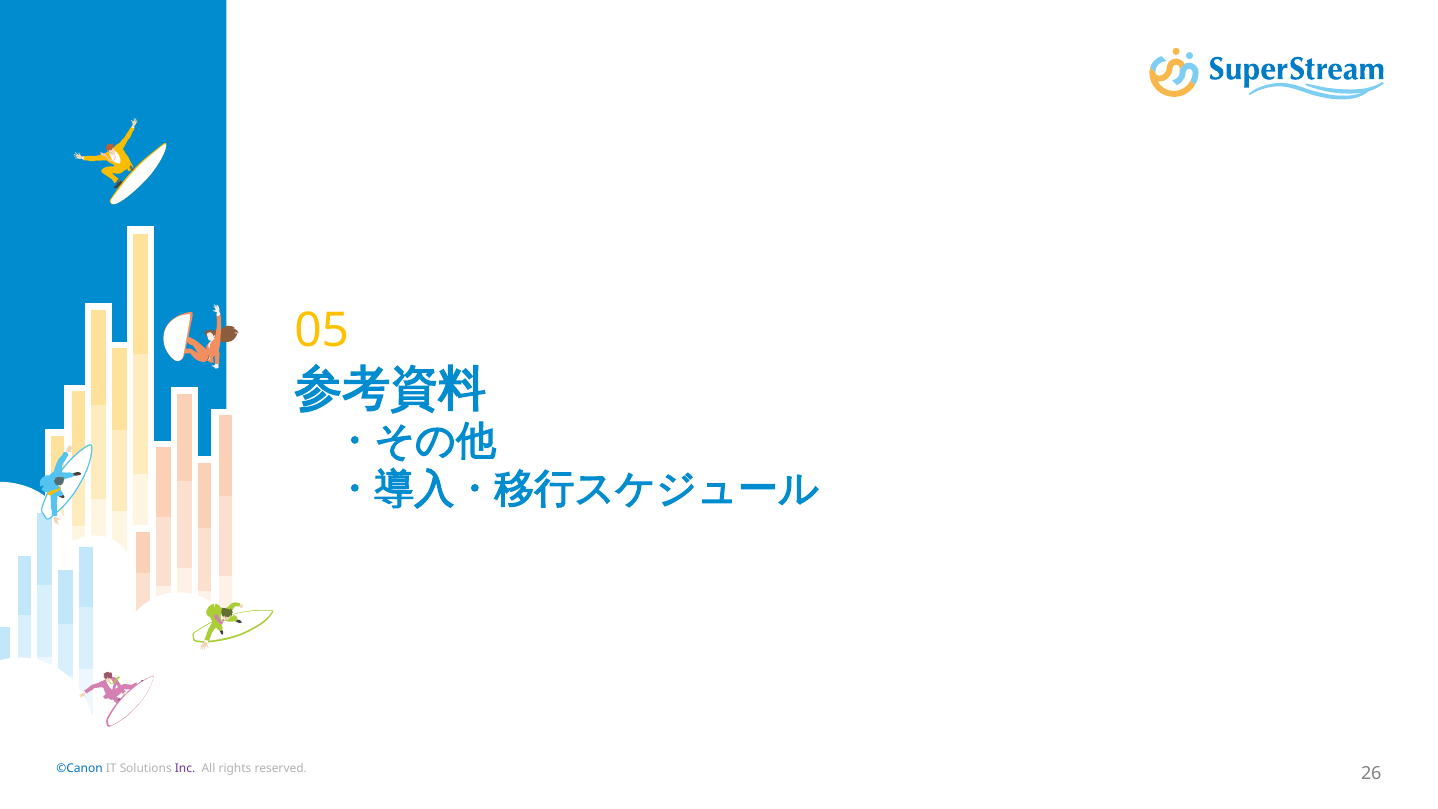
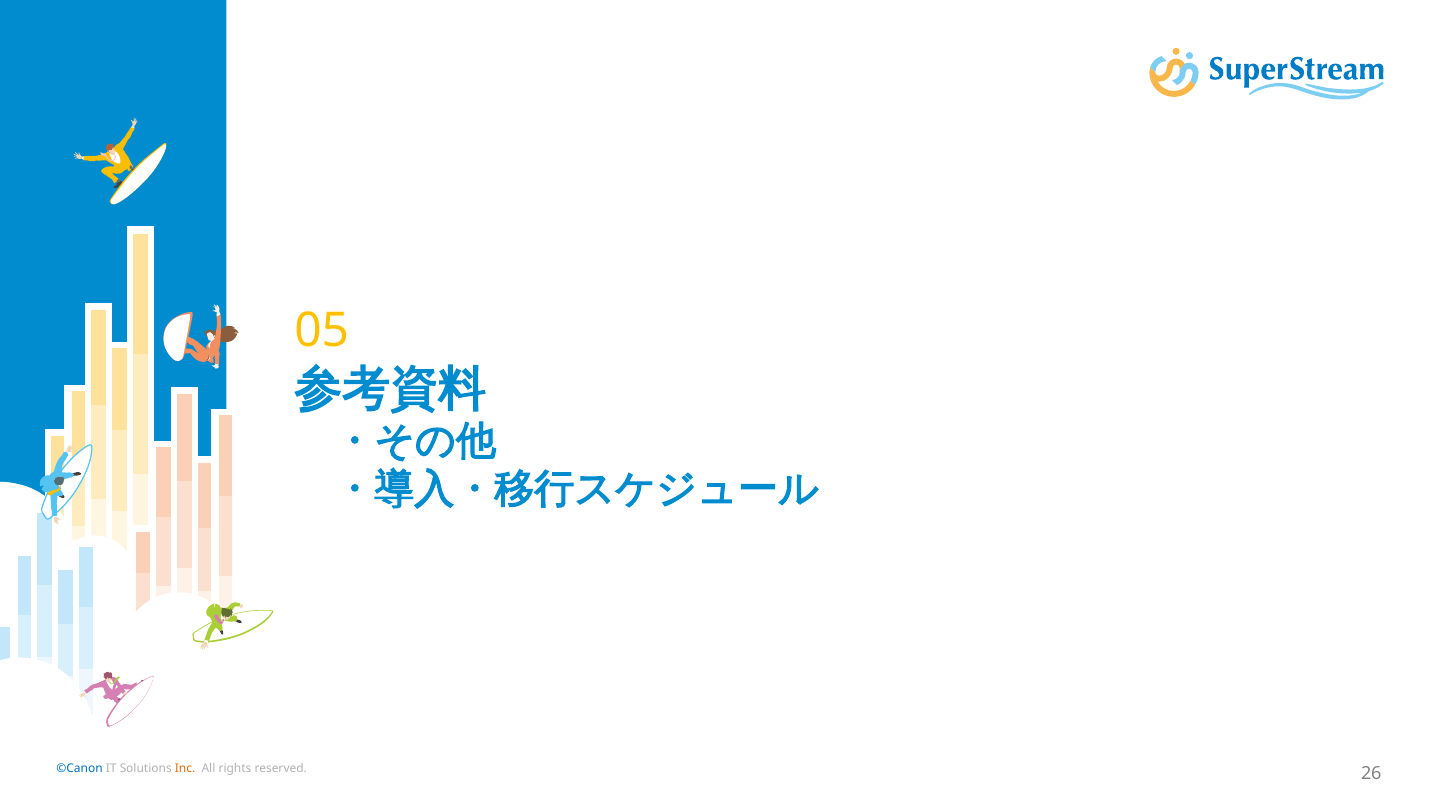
Inc colour: purple -> orange (185, 768)
